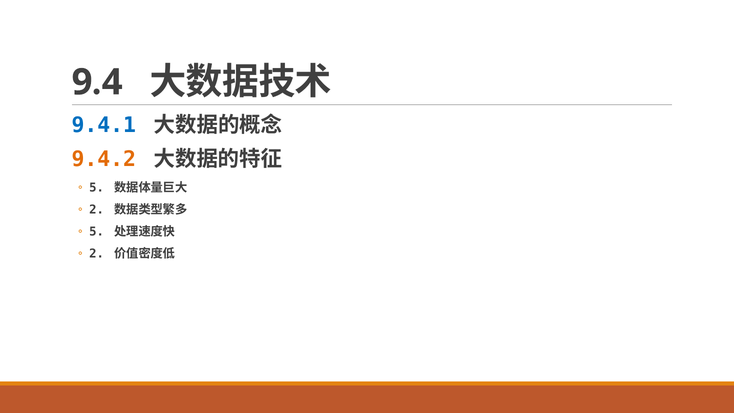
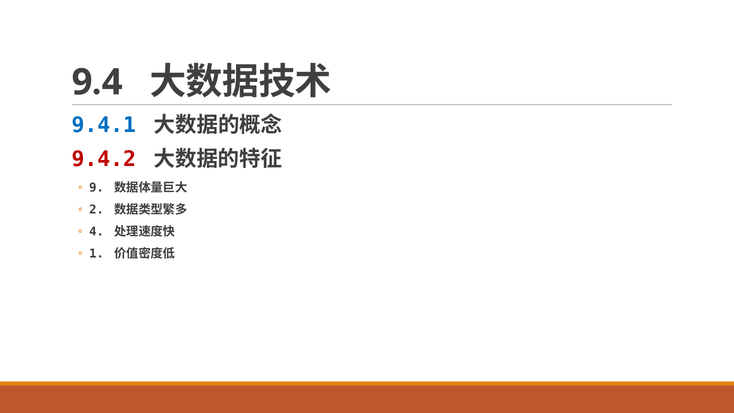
9.4.2 colour: orange -> red (104, 159)
5: 5 -> 9 (97, 188)
5: 5 -> 4 (97, 232)
2: 2 -> 1 (97, 254)
